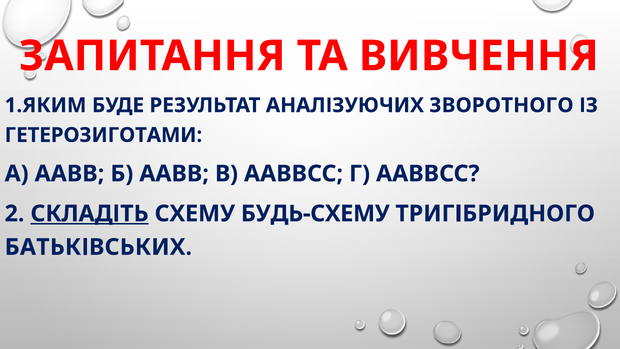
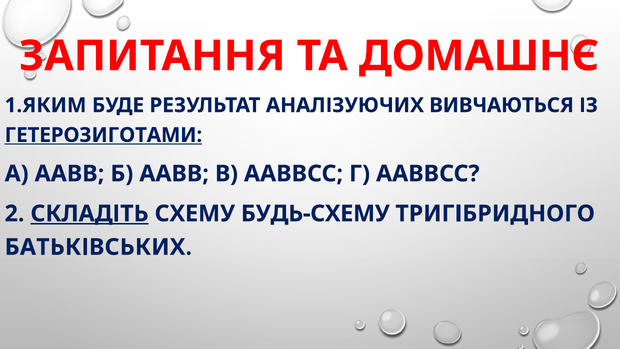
ВИВЧЕННЯ: ВИВЧЕННЯ -> ДОМАШНЄ (479, 56)
ЗВОРОТНОГО: ЗВОРОТНОГО -> ВИВЧАЮТЬСЯ (502, 105)
ГЕТЕРОЗИГОТАМИ underline: none -> present (103, 135)
